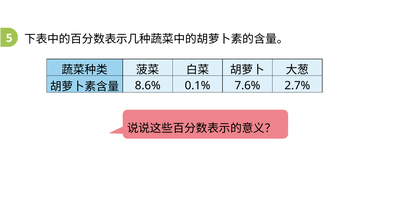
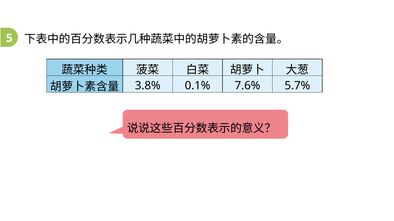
8.6%: 8.6% -> 3.8% (148, 86)
2.7%: 2.7% -> 5.7% (297, 86)
